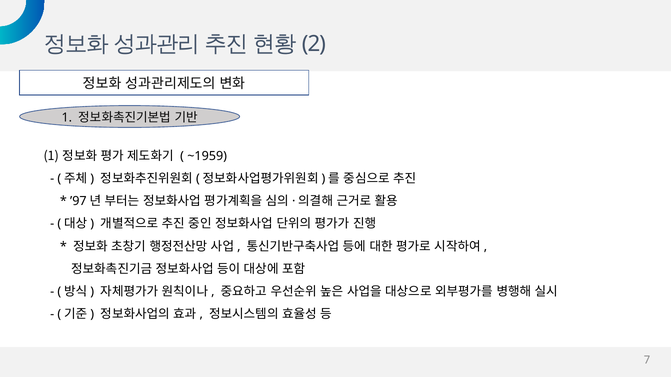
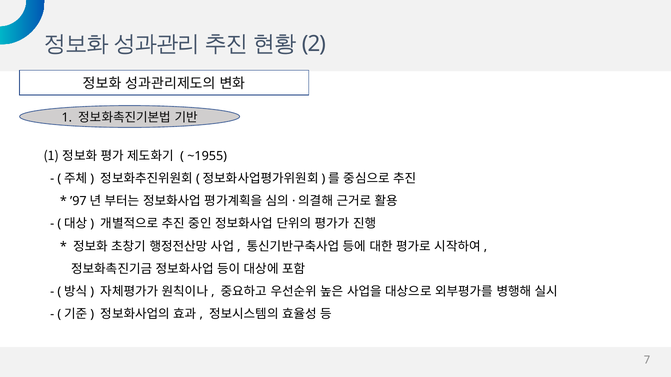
~1959: ~1959 -> ~1955 (207, 156)
